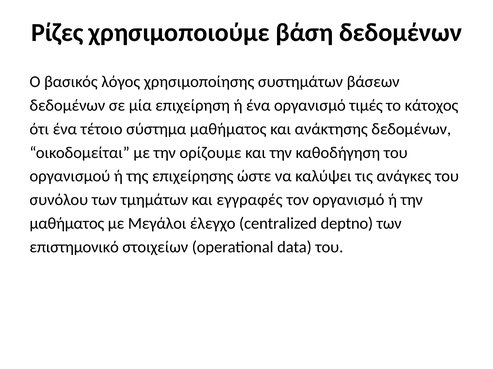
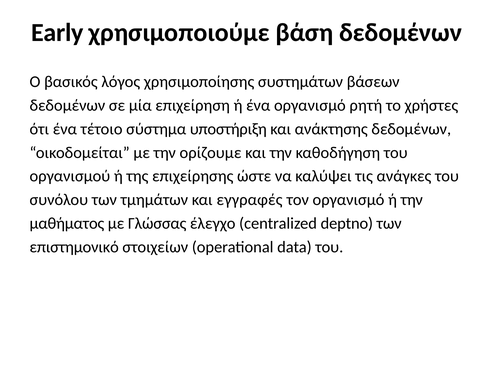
Ρίζες: Ρίζες -> Early (57, 33)
τιμές: τιμές -> ρητή (366, 106)
κάτοχος: κάτοχος -> χρήστες (431, 106)
σύστημα µαθήματος: µαθήματος -> υποστήριξη (228, 129)
Μεγάλοι: Μεγάλοι -> Γλώσσας (157, 224)
